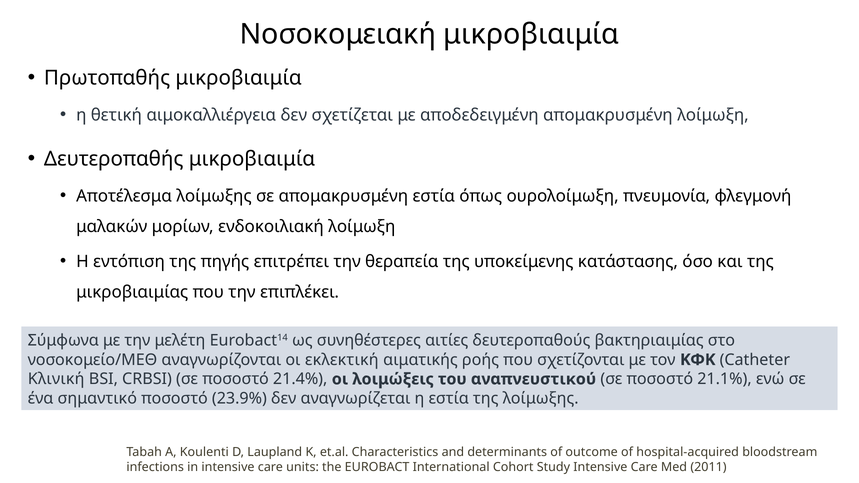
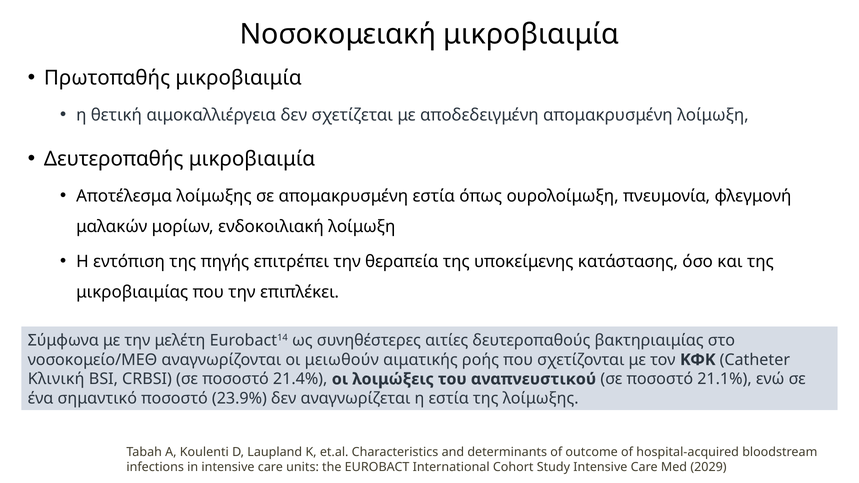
εκλεκτική: εκλεκτική -> μειωθούν (342, 360)
2011: 2011 -> 2029 (709, 467)
